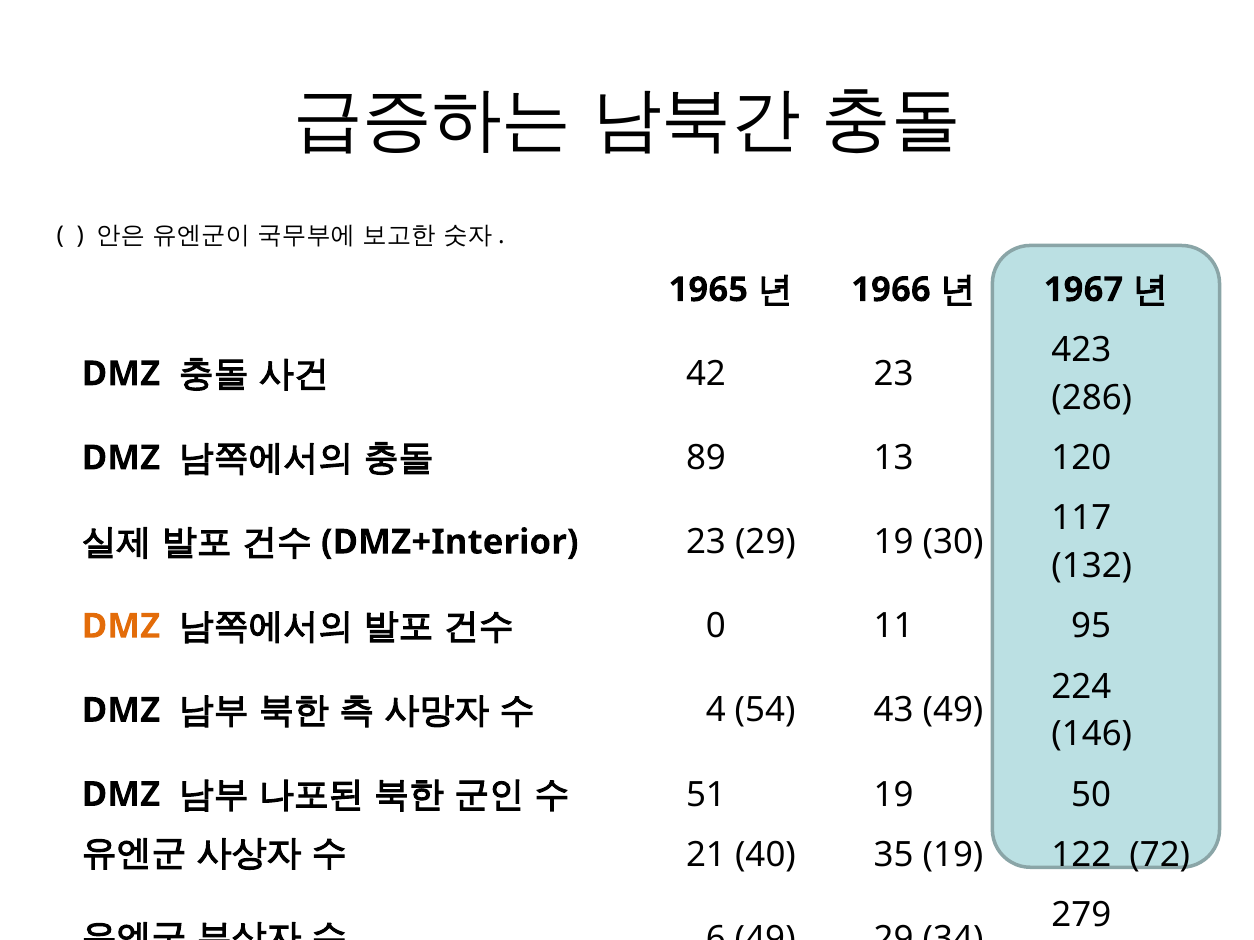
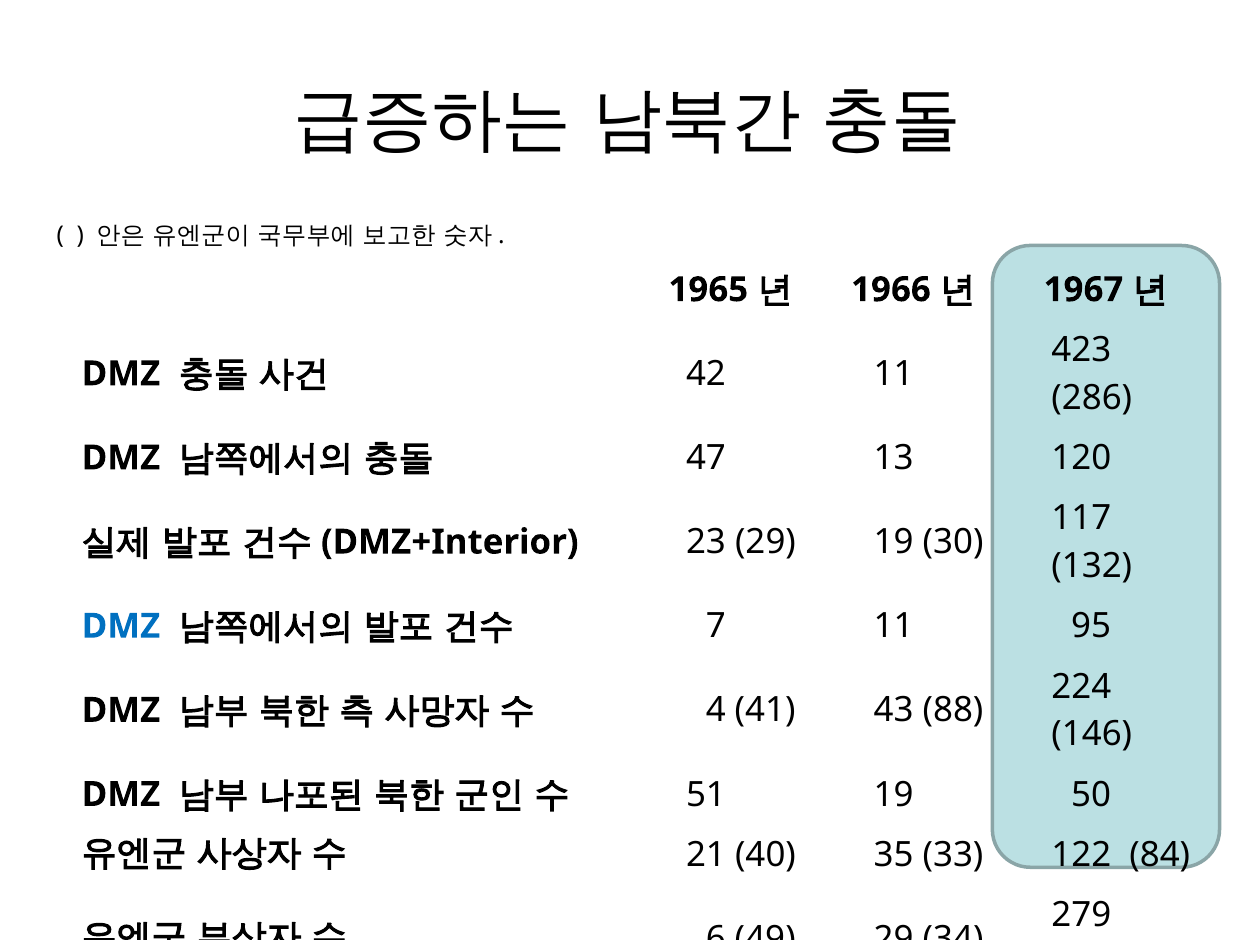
42 23: 23 -> 11 (894, 374)
89: 89 -> 47 (706, 458)
DMZ colour: orange -> blue (121, 627)
0: 0 -> 7 (716, 627)
54: 54 -> 41 (765, 711)
43 49: 49 -> 88 (953, 711)
35 19: 19 -> 33 (953, 855)
72: 72 -> 84 (1160, 855)
